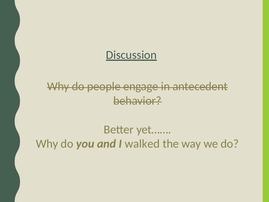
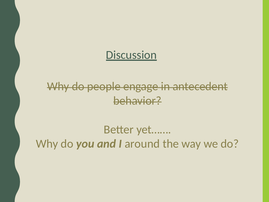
walked: walked -> around (142, 144)
